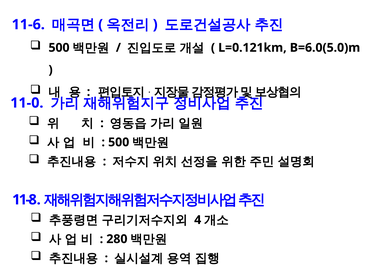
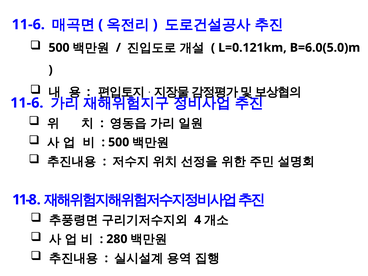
11-0: 11-0 -> 11-6 (27, 103)
